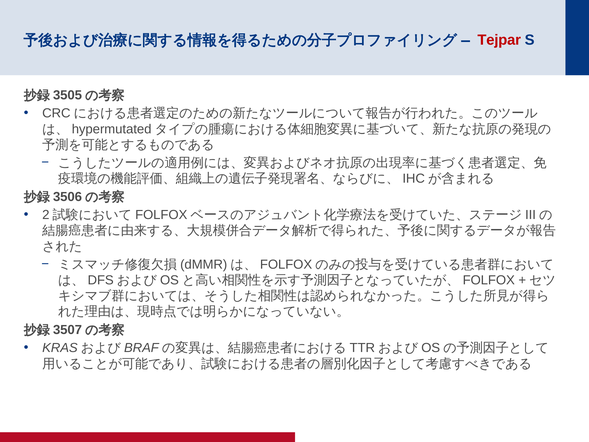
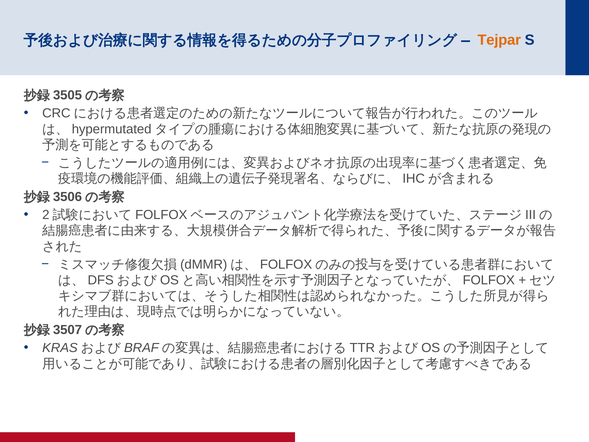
Tejpar colour: red -> orange (499, 40)
